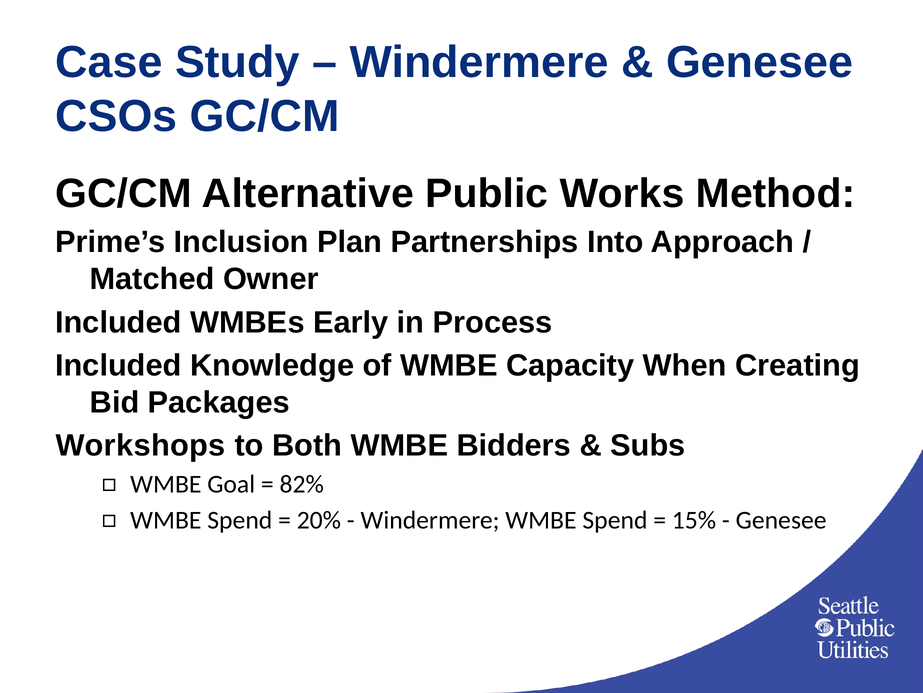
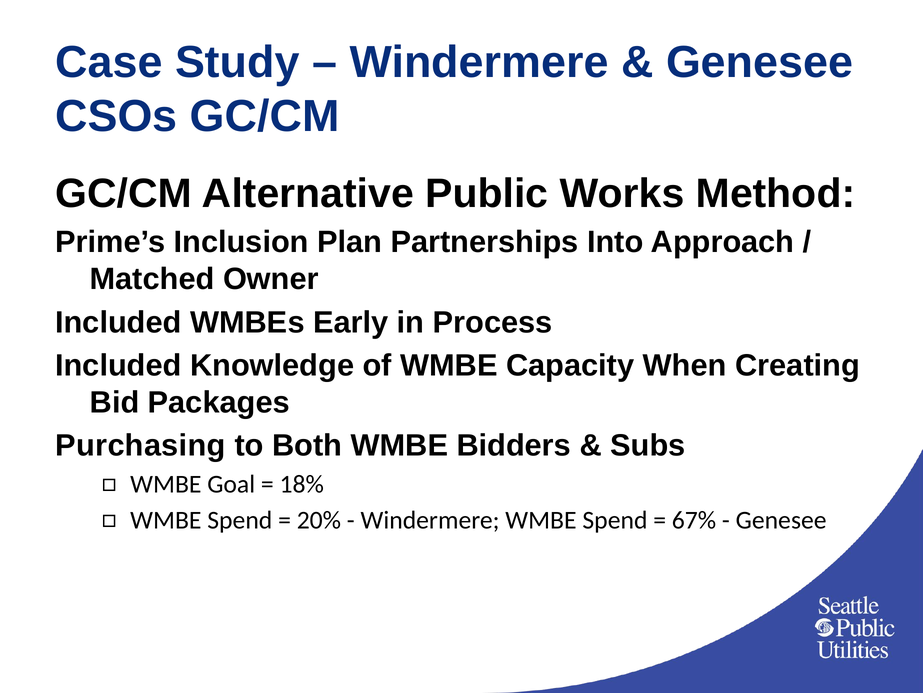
Workshops: Workshops -> Purchasing (141, 445)
82%: 82% -> 18% (302, 484)
15%: 15% -> 67% (694, 520)
